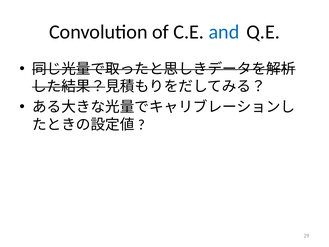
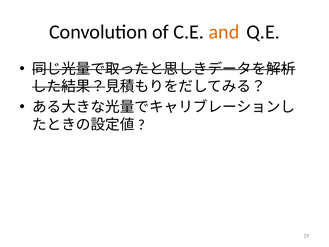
and colour: blue -> orange (224, 32)
